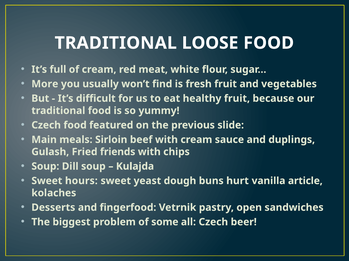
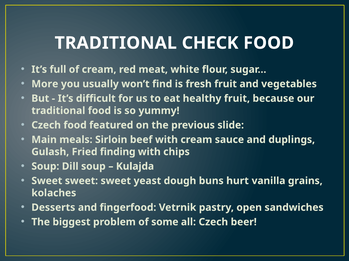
LOOSE: LOOSE -> CHECK (210, 43)
friends: friends -> finding (118, 152)
hours: hours -> sweet (81, 181)
article: article -> grains (305, 181)
